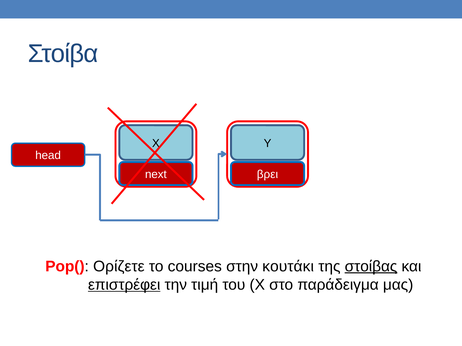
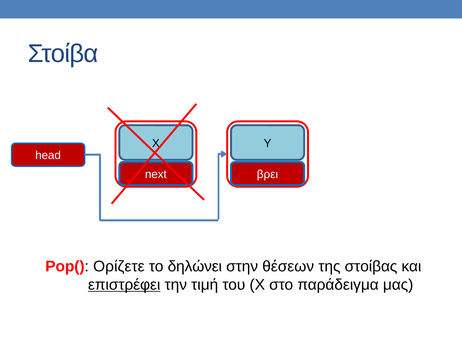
courses: courses -> δηλώνει (195, 267)
κουτάκι: κουτάκι -> θέσεων (288, 267)
στοίβας underline: present -> none (371, 267)
